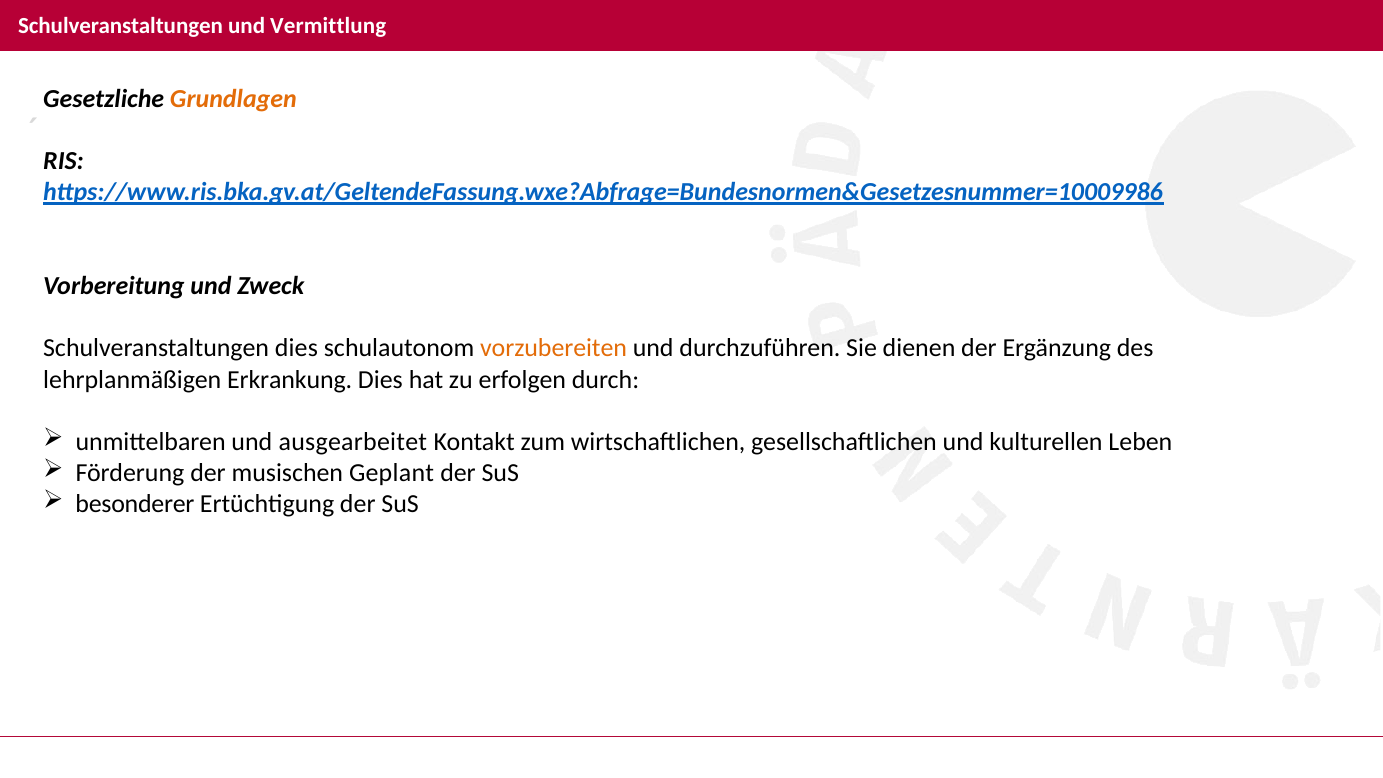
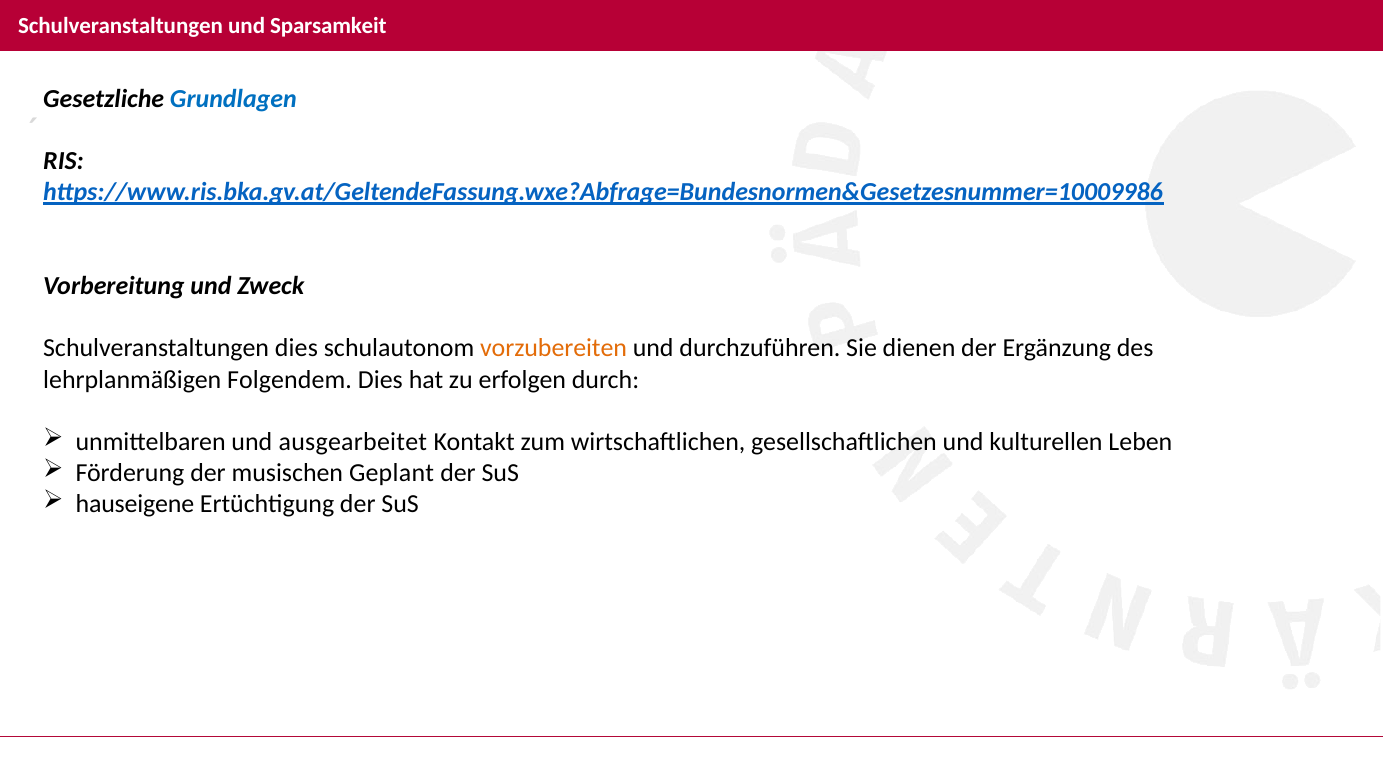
Vermittlung: Vermittlung -> Sparsamkeit (328, 26)
Grundlagen colour: orange -> blue (233, 99)
Erkrankung: Erkrankung -> Folgendem (290, 379)
besonderer: besonderer -> hauseigene (135, 504)
